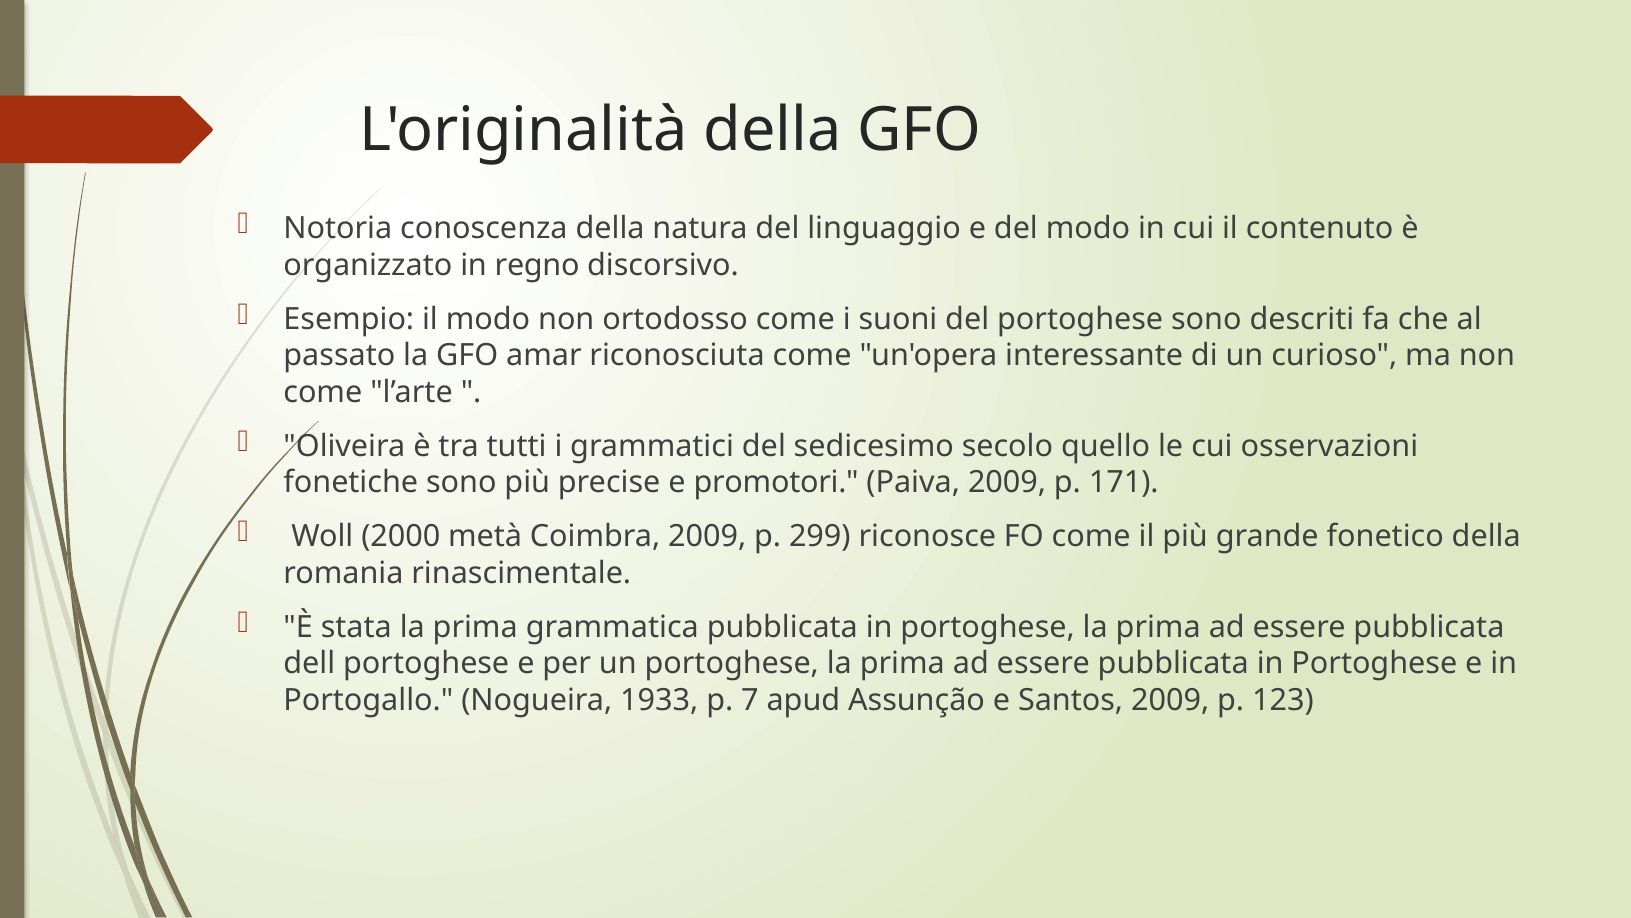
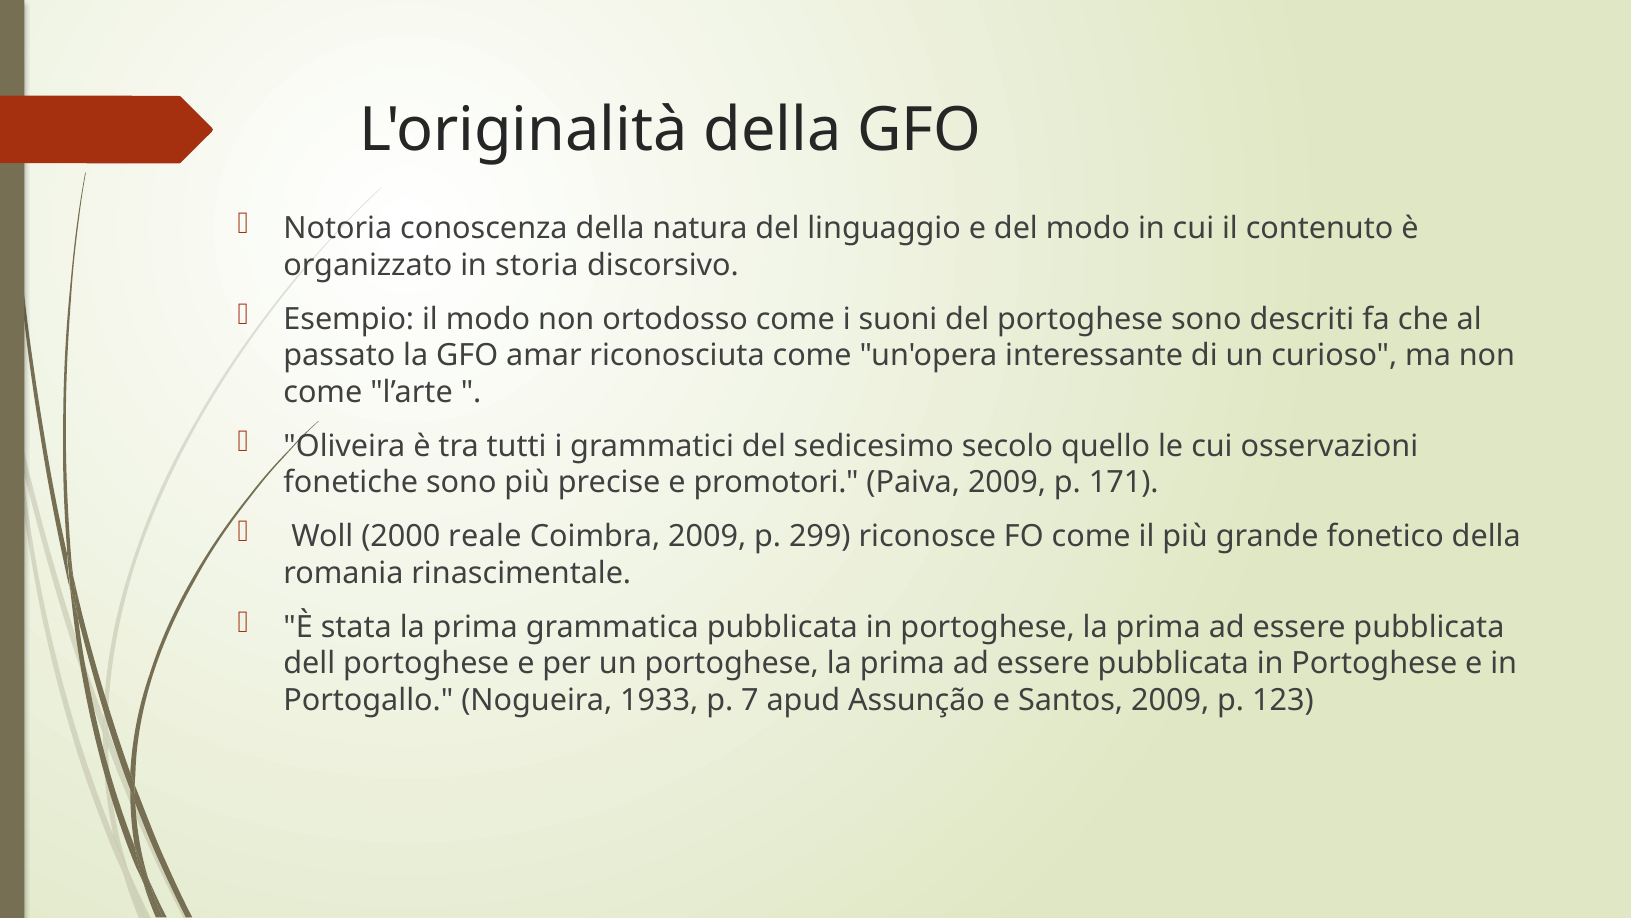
regno: regno -> storia (537, 265)
metà: metà -> reale (485, 536)
